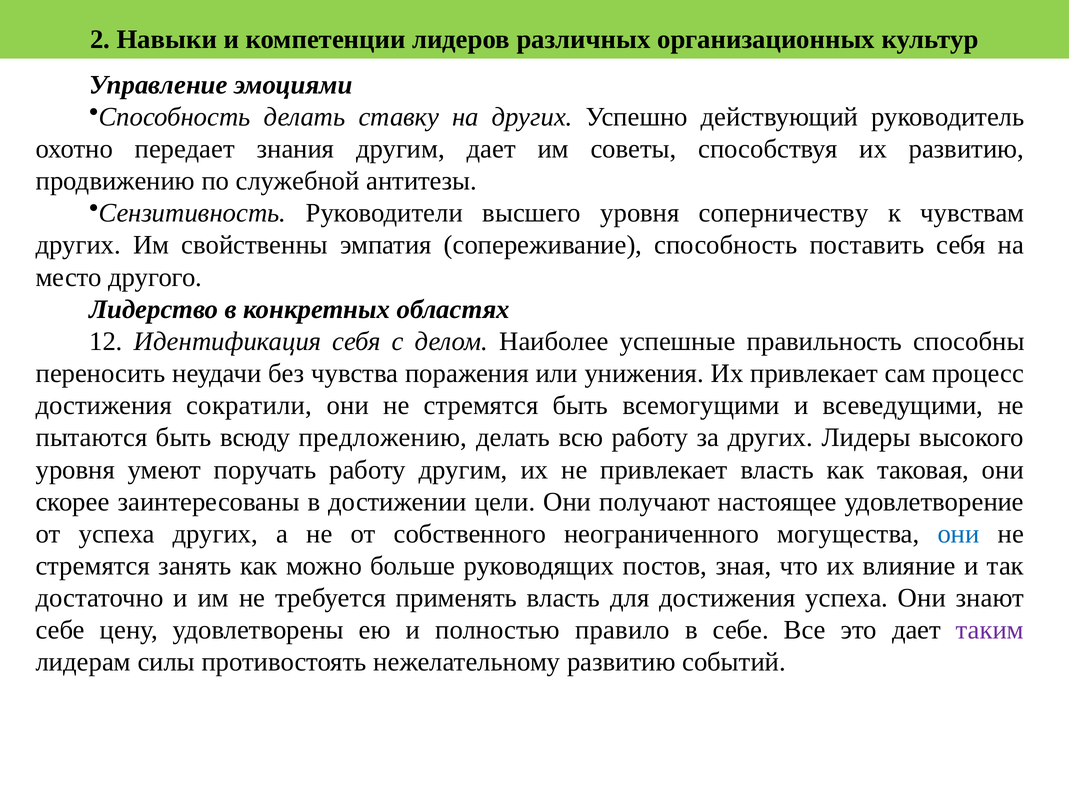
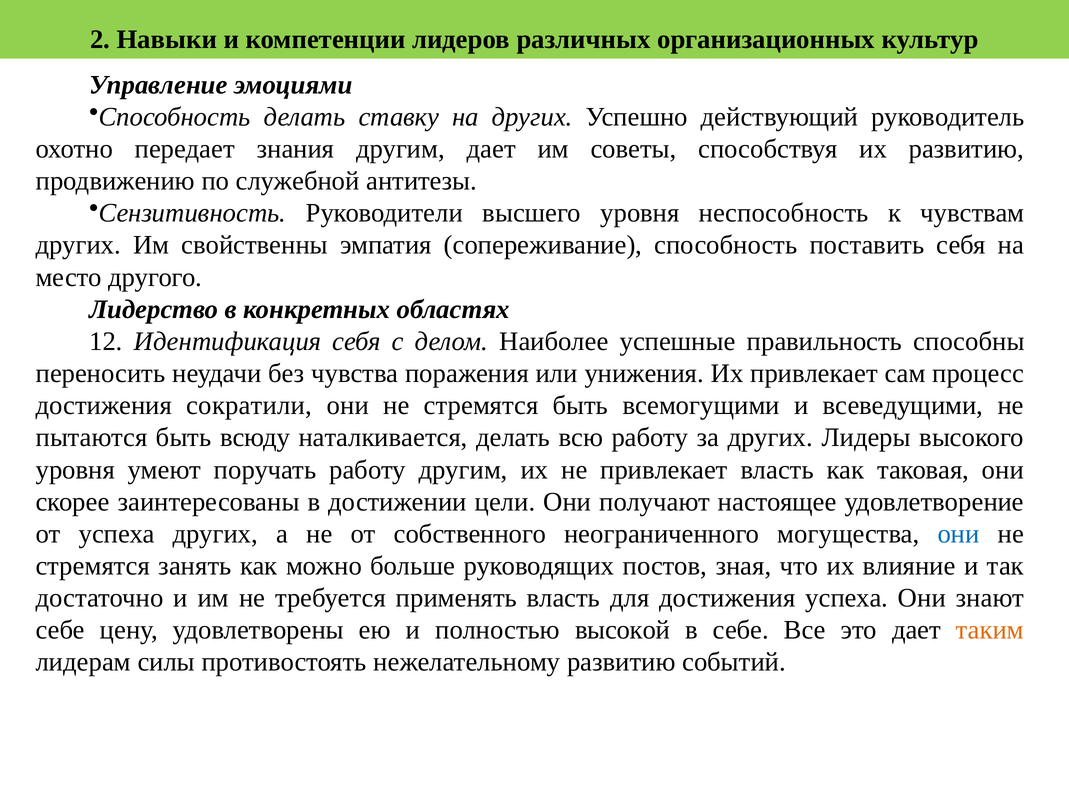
соперничеству: соперничеству -> неспособность (784, 213)
предложению: предложению -> наталкивается (383, 437)
правило: правило -> высокой (623, 630)
таким colour: purple -> orange (990, 630)
